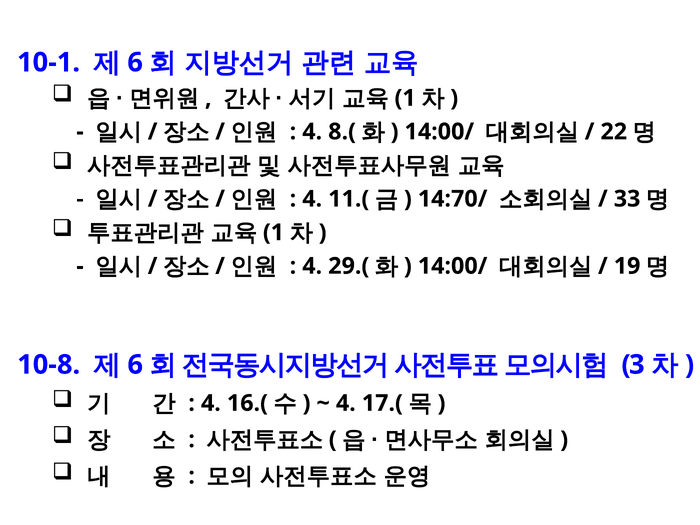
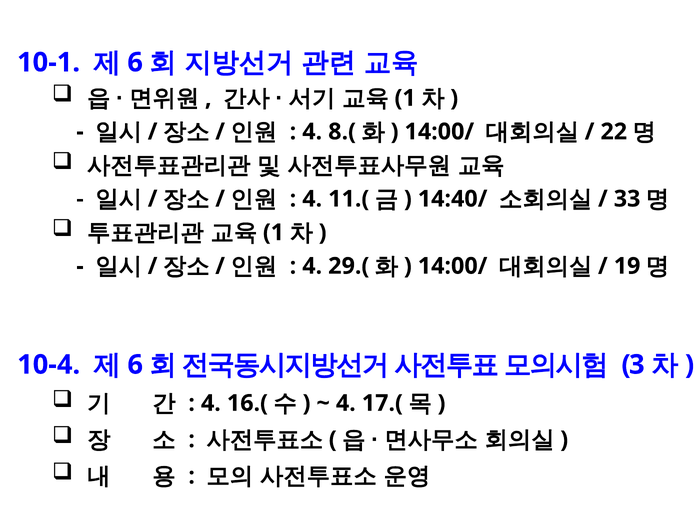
14:70/: 14:70/ -> 14:40/ (453, 199)
10-8: 10-8 -> 10-4 (49, 365)
